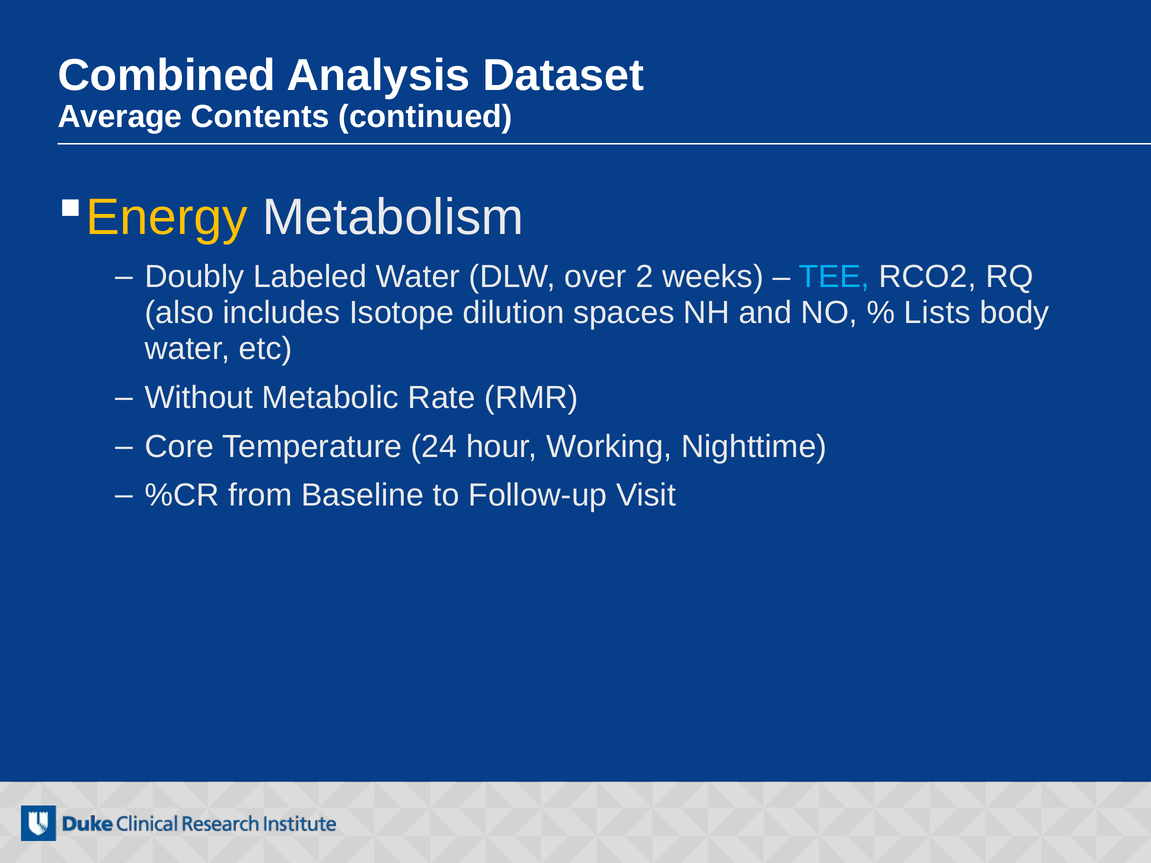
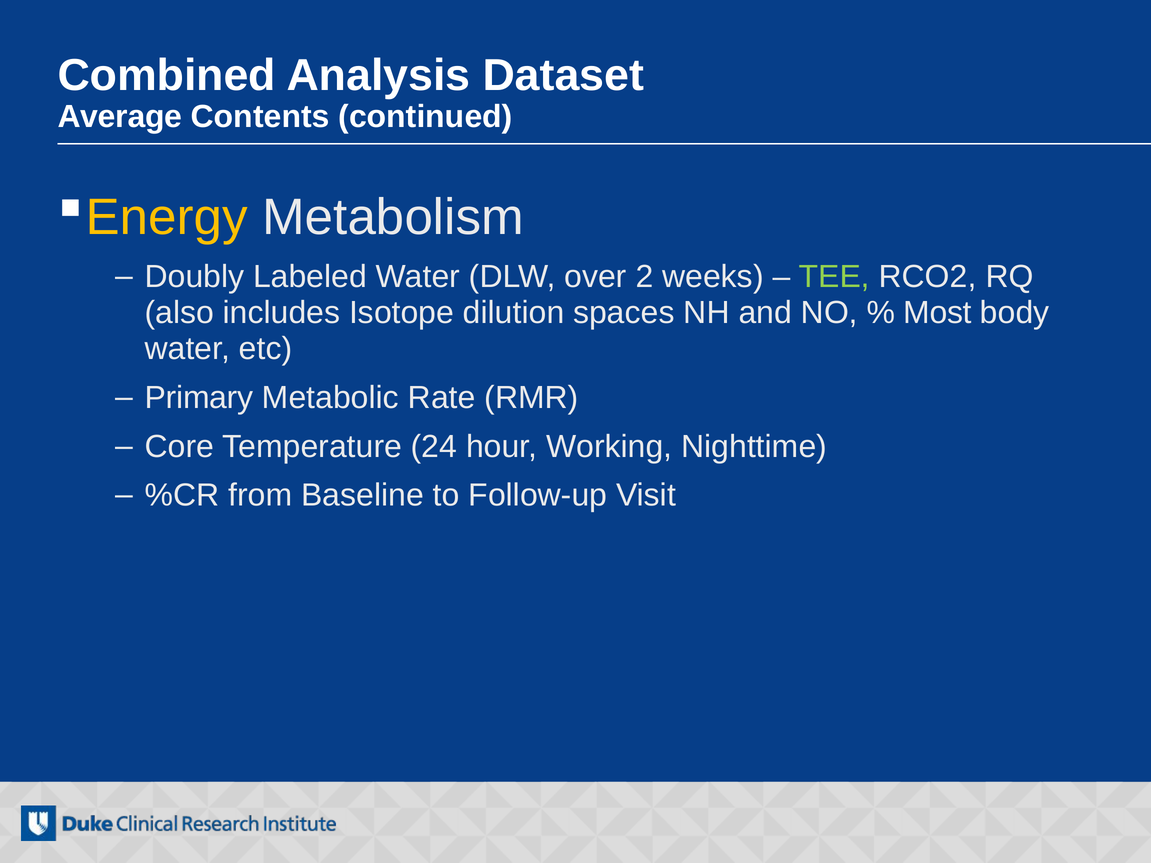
TEE colour: light blue -> light green (834, 277)
Lists: Lists -> Most (938, 313)
Without: Without -> Primary (199, 398)
